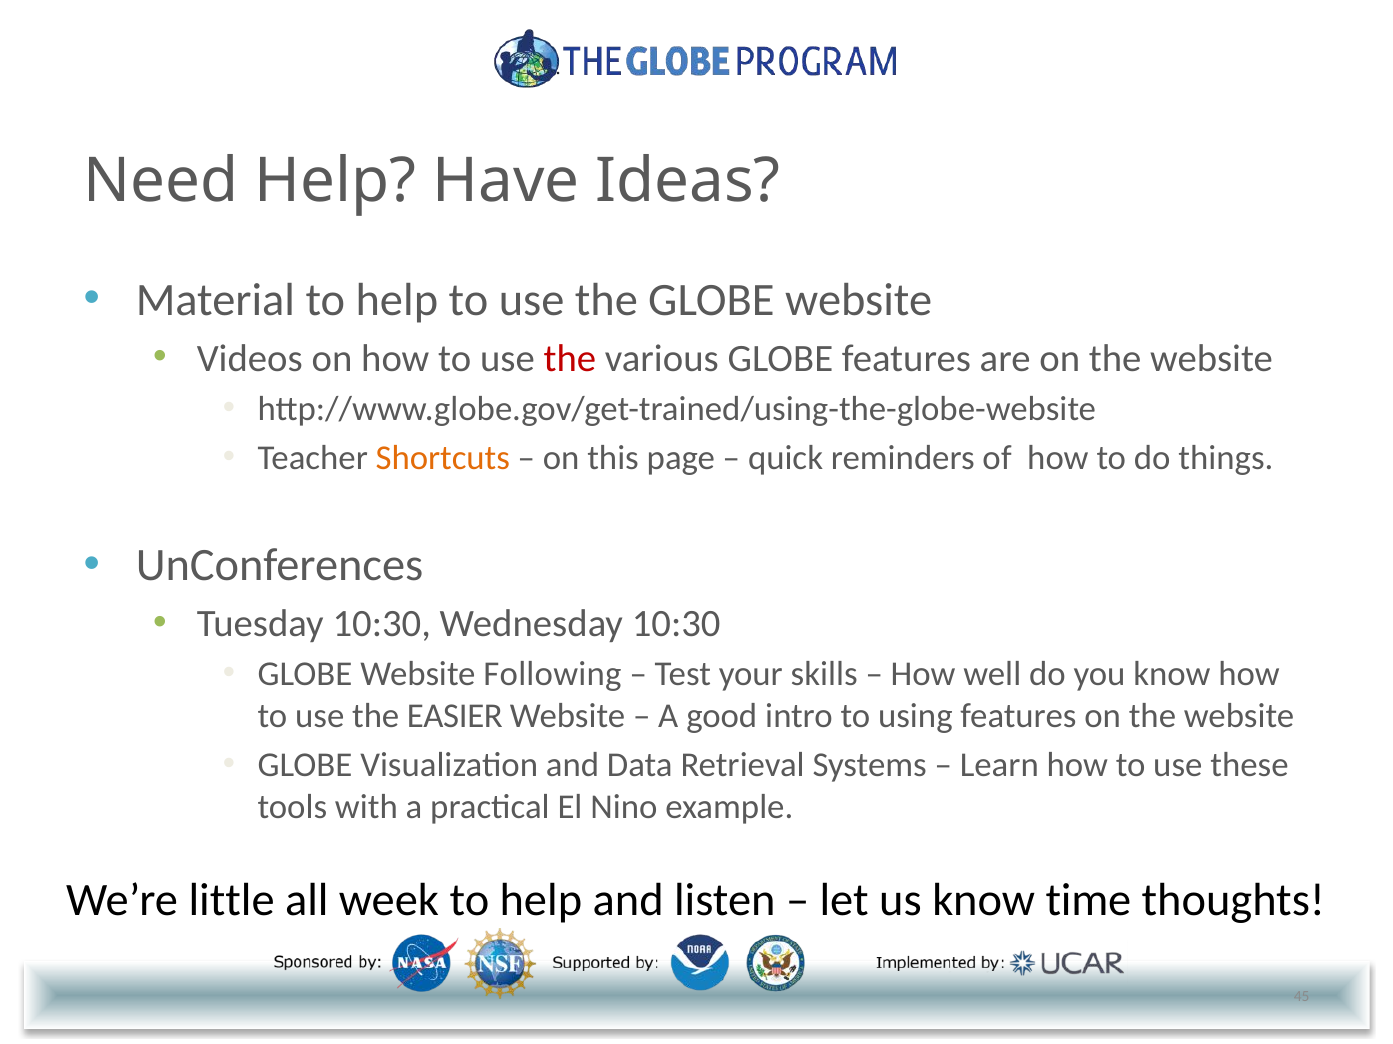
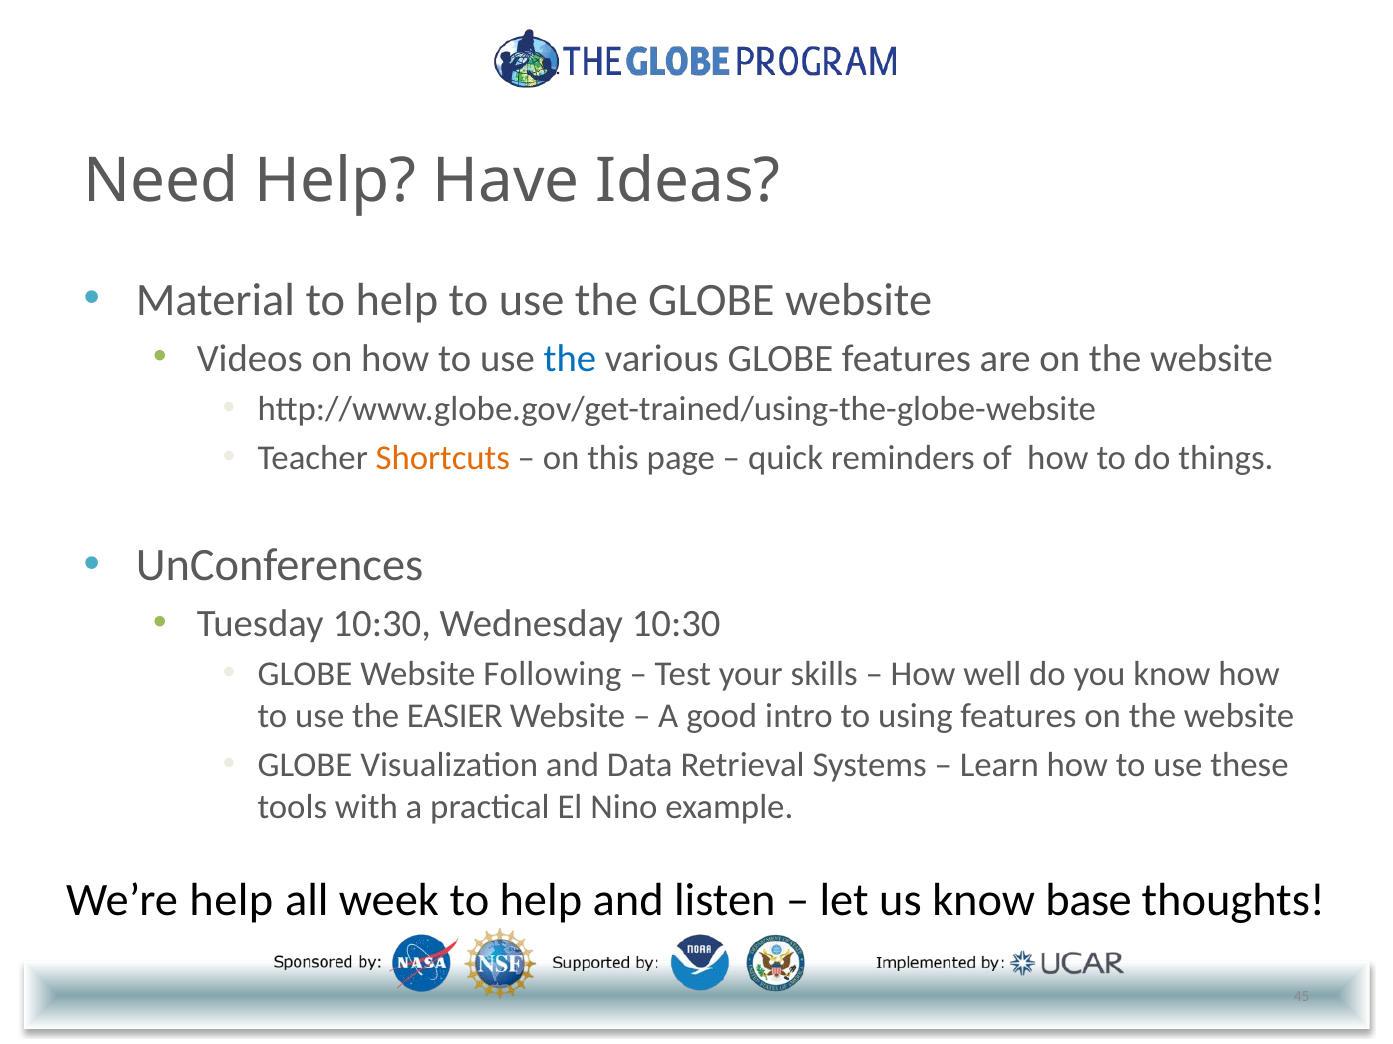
the colour: red -> blue (570, 359)
We’re little: little -> help (231, 901)
time: time -> base (1089, 901)
